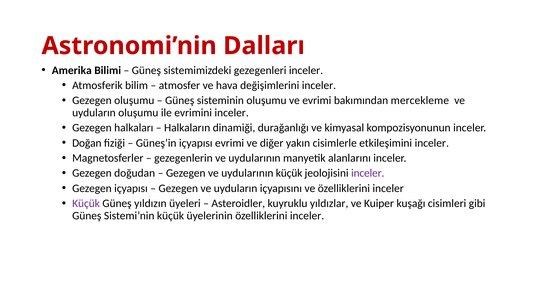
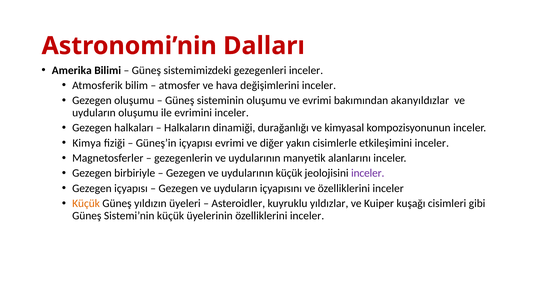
mercekleme: mercekleme -> akanyıldızlar (420, 100)
Doğan: Doğan -> Kimya (87, 143)
doğudan: doğudan -> birbiriyle (135, 173)
Küçük colour: purple -> orange (86, 203)
